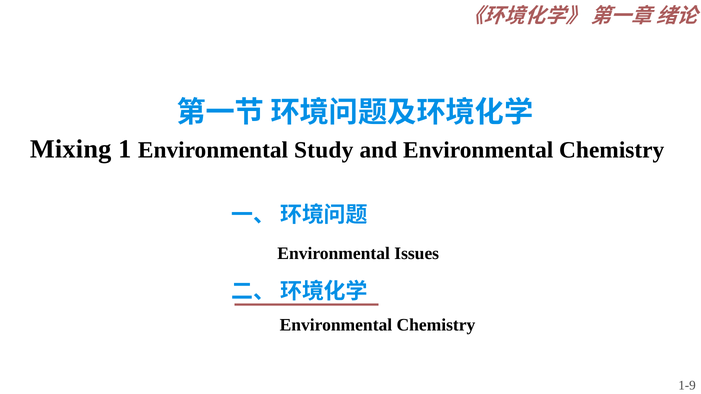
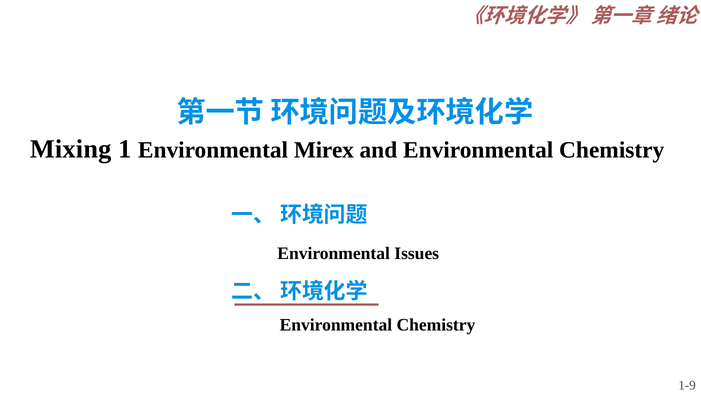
Study: Study -> Mirex (324, 150)
